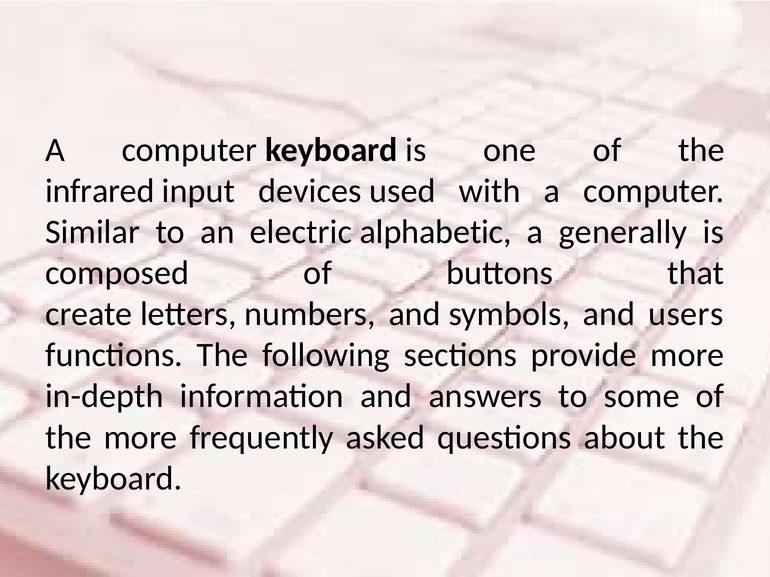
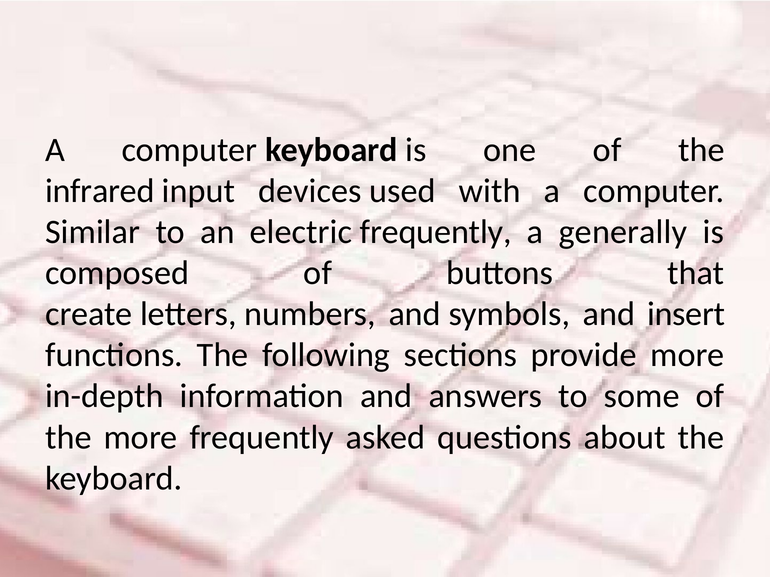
electric alphabetic: alphabetic -> frequently (436, 232)
users: users -> insert (686, 314)
